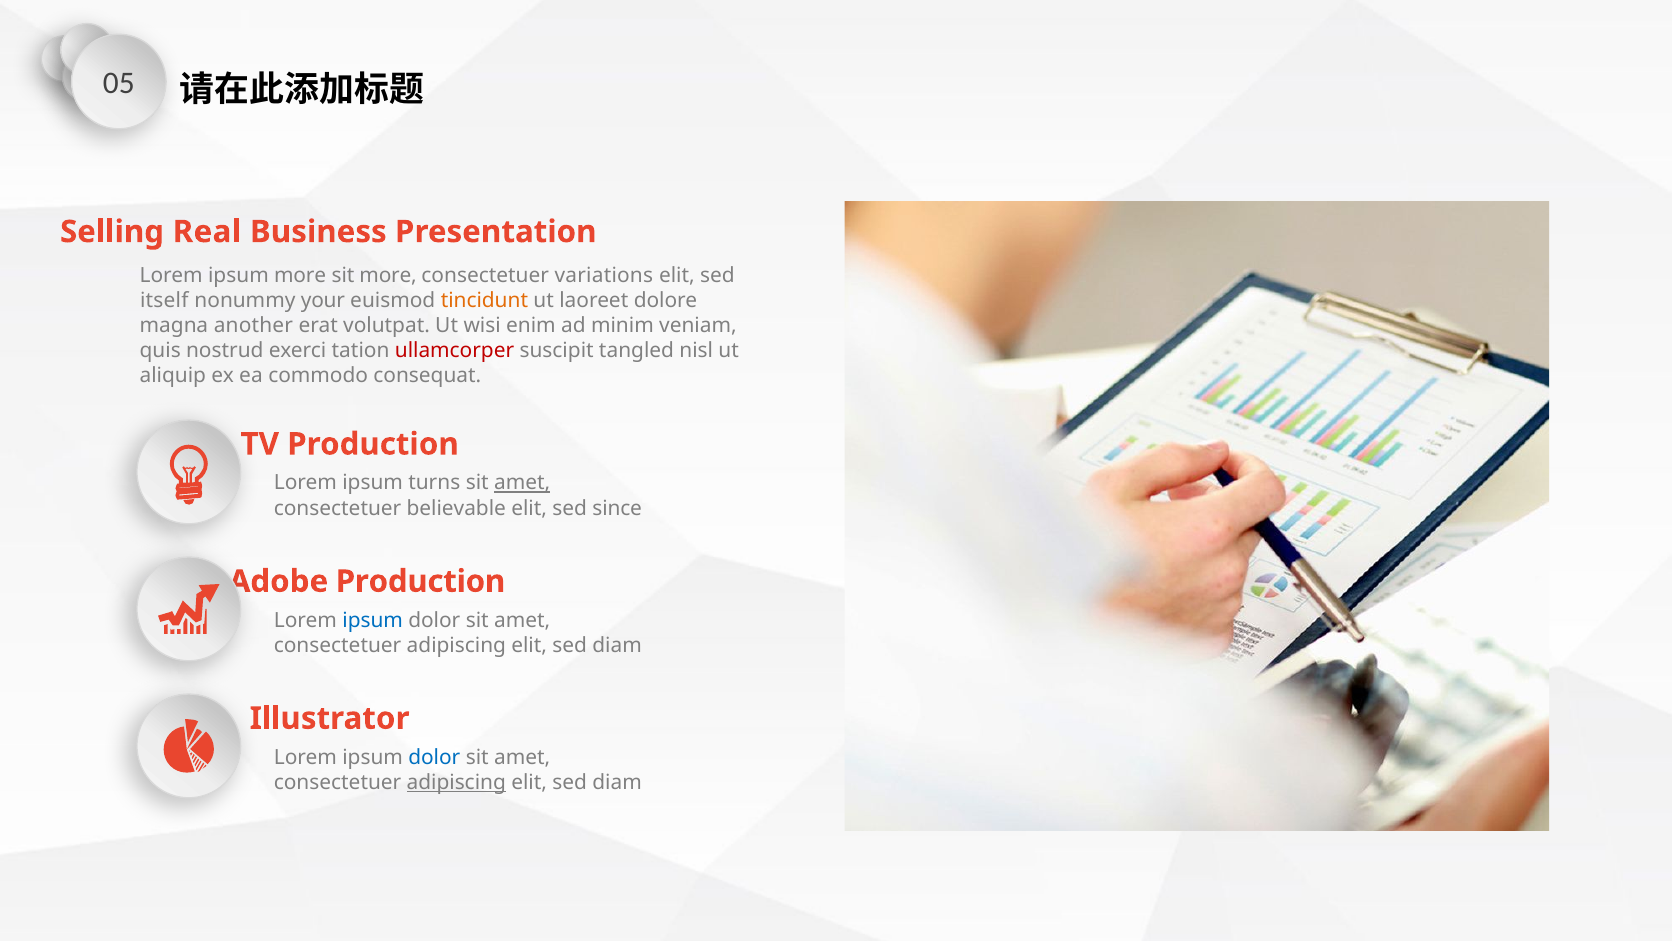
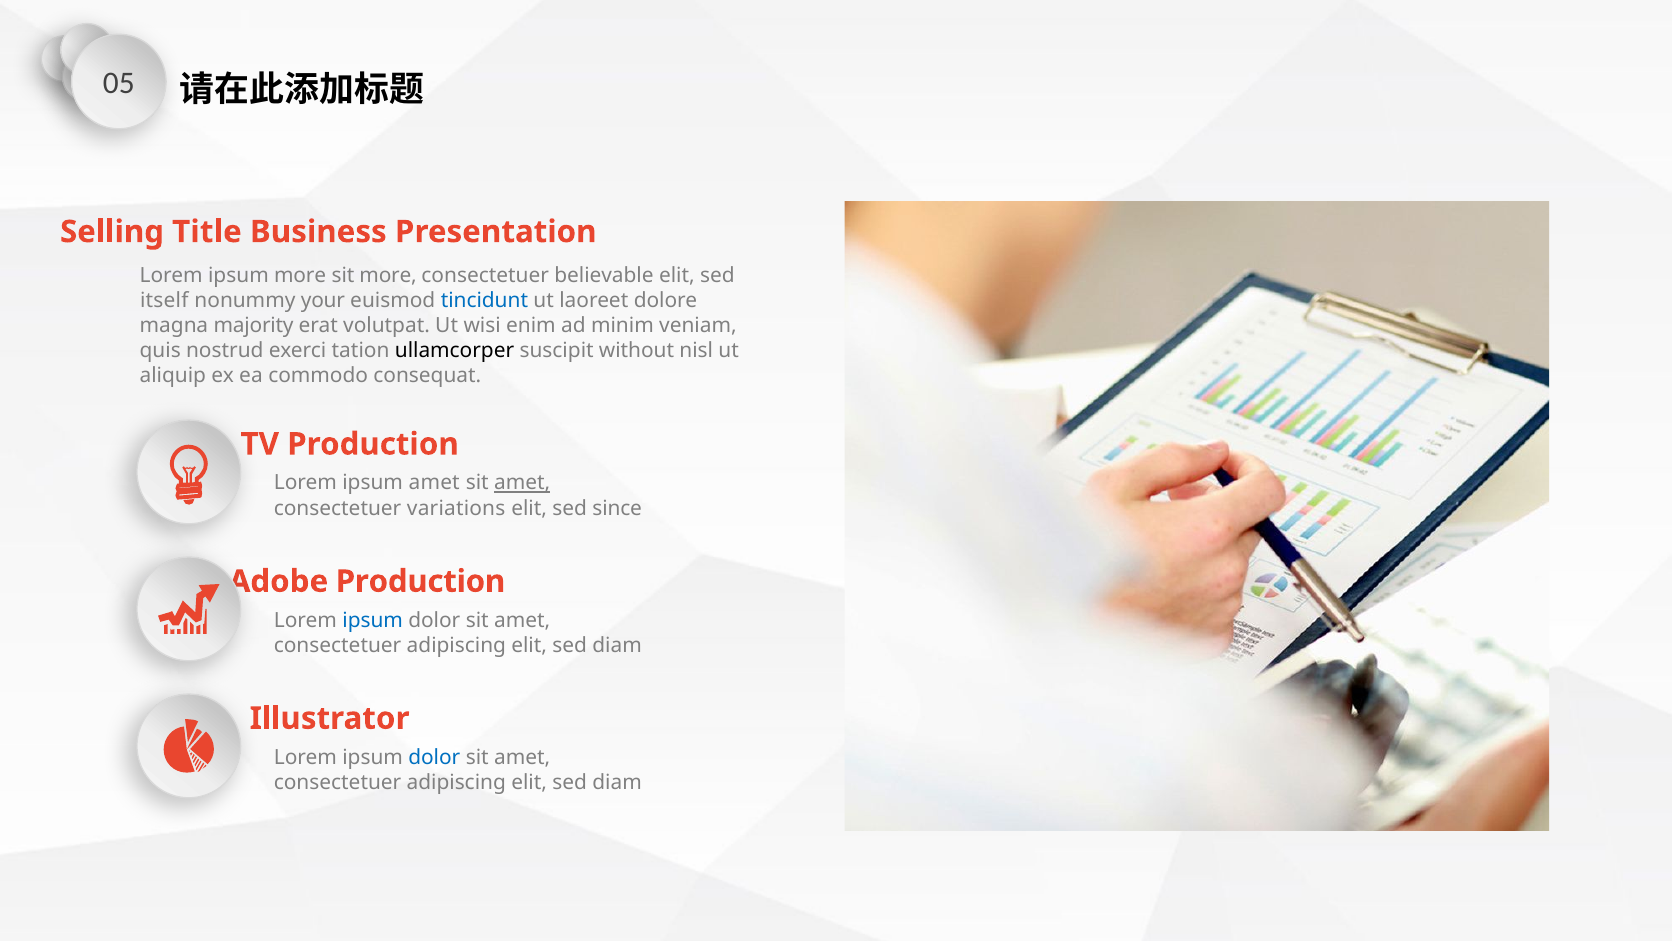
Real: Real -> Title (207, 232)
variations: variations -> believable (604, 275)
tincidunt colour: orange -> blue (484, 300)
another: another -> majority (254, 326)
ullamcorper colour: red -> black (455, 351)
tangled: tangled -> without (637, 351)
ipsum turns: turns -> amet (434, 483)
believable: believable -> variations (456, 508)
adipiscing underline: present -> none (456, 782)
